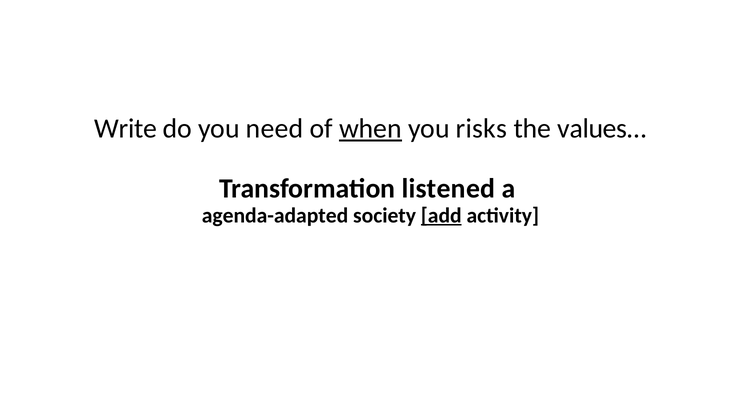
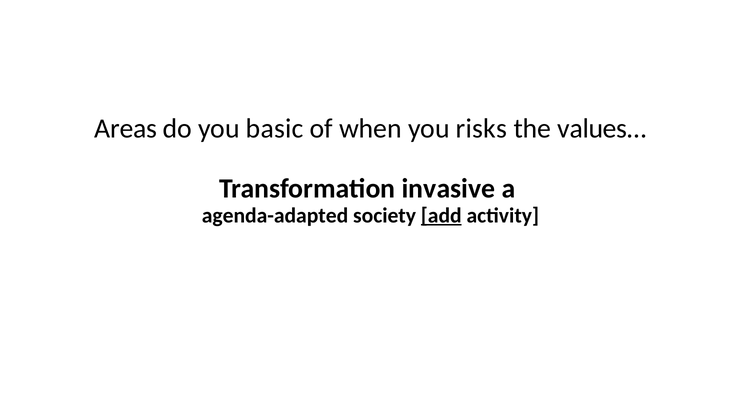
Write: Write -> Areas (126, 129)
need: need -> basic (275, 129)
when underline: present -> none (370, 129)
listened: listened -> invasive (448, 189)
